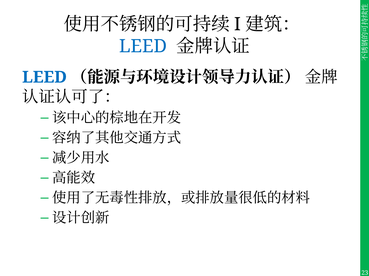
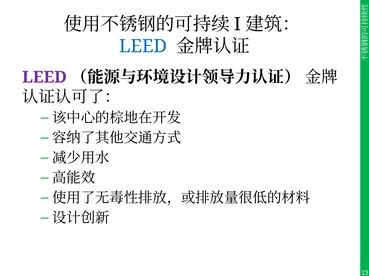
LEED colour: blue -> purple (45, 77)
